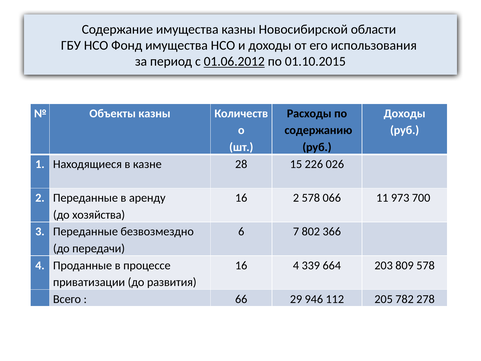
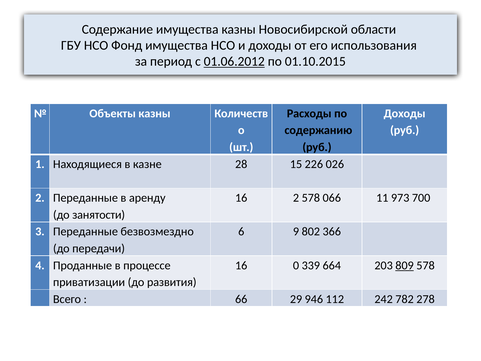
хозяйства: хозяйства -> занятости (99, 215)
7: 7 -> 9 (296, 231)
16 4: 4 -> 0 (296, 265)
809 underline: none -> present (405, 265)
205: 205 -> 242 (384, 299)
